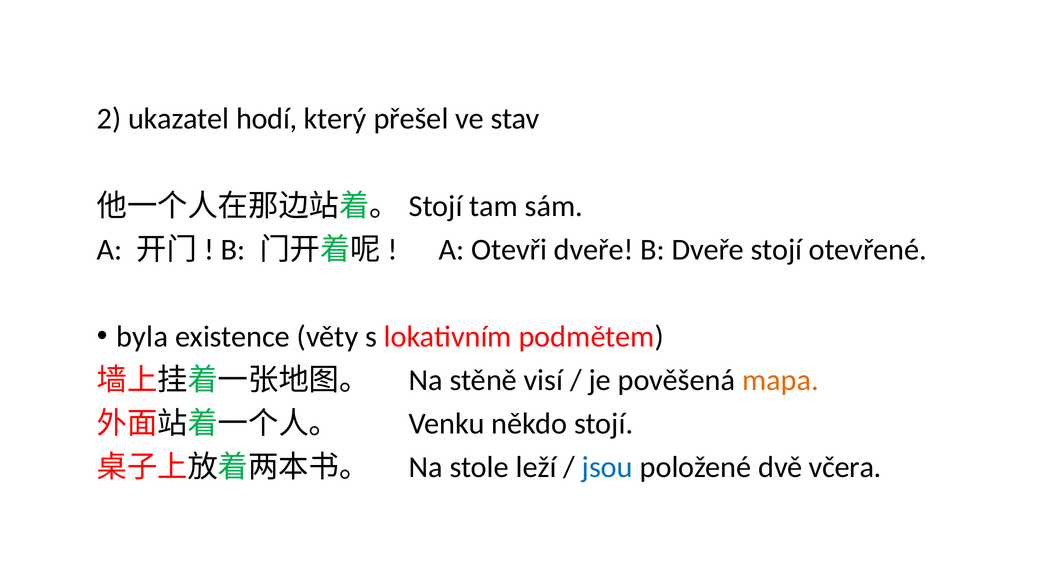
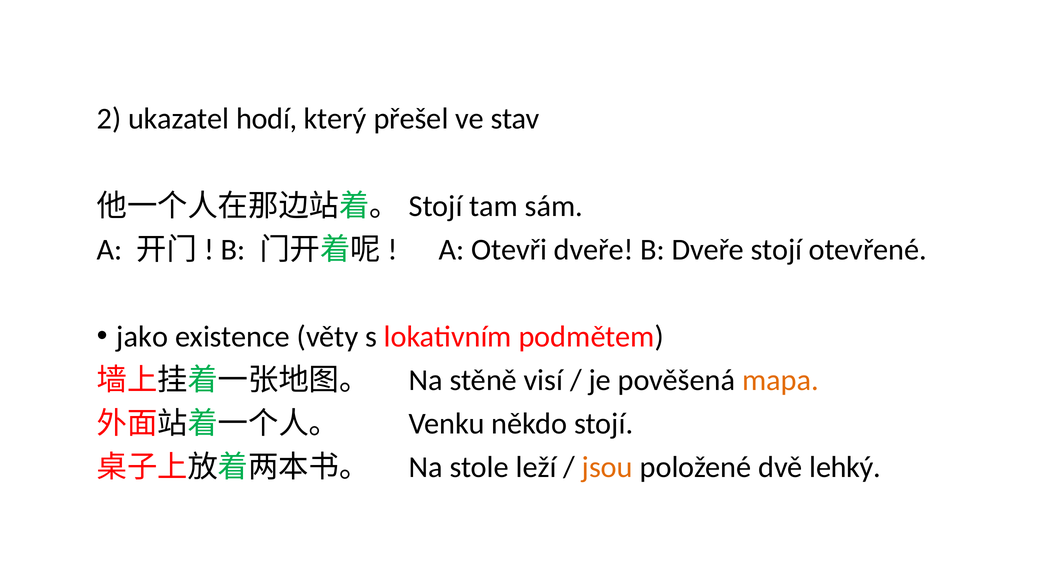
byla: byla -> jako (142, 337)
jsou colour: blue -> orange (607, 467)
včera: včera -> lehký (845, 467)
